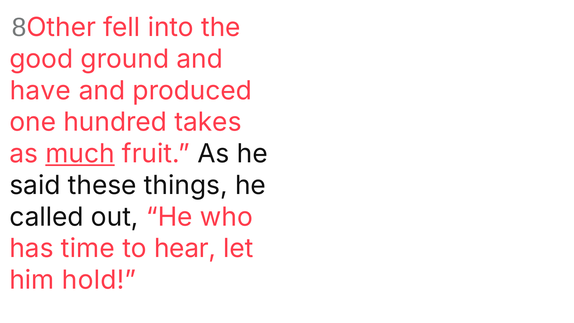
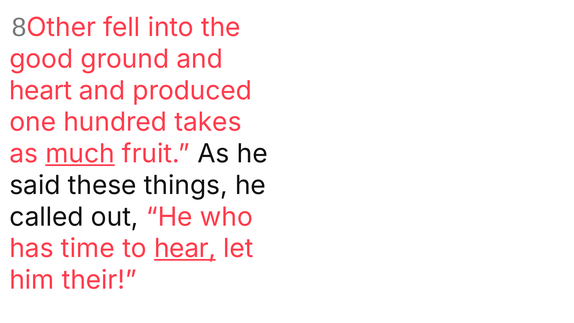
have: have -> heart (41, 91)
hear underline: none -> present (185, 248)
hold: hold -> their (99, 280)
